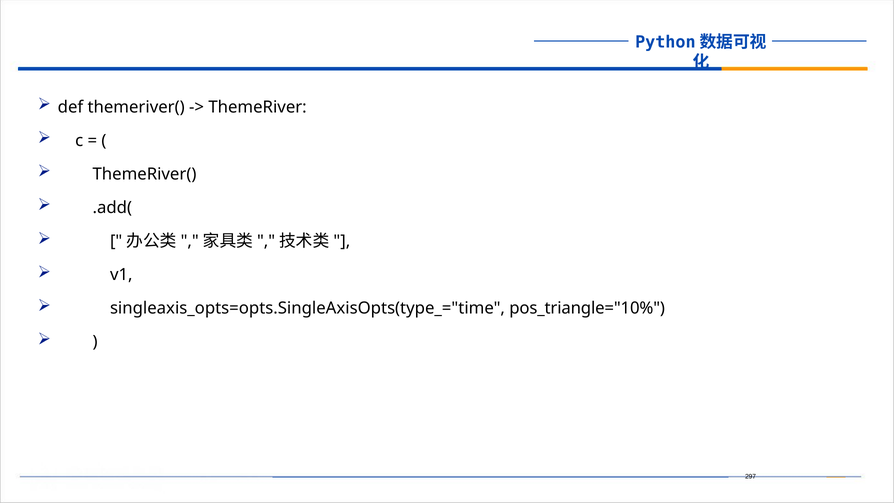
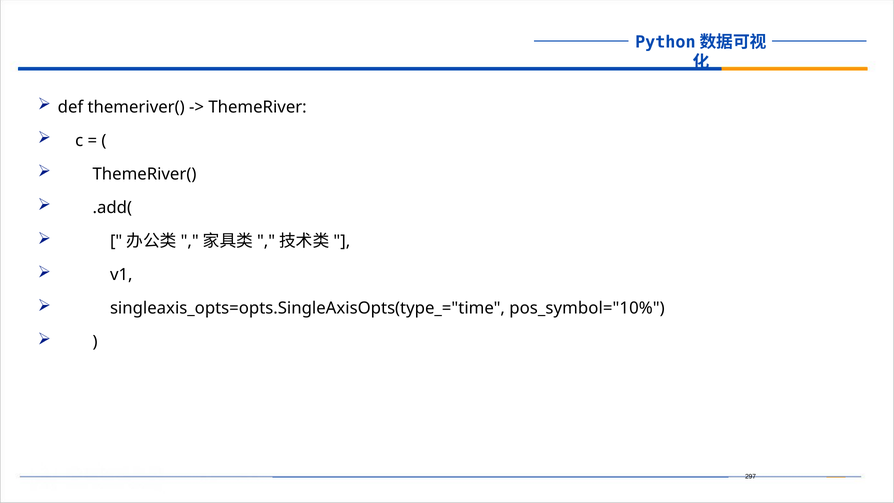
pos_triangle="10%: pos_triangle="10% -> pos_symbol="10% (587, 308)
